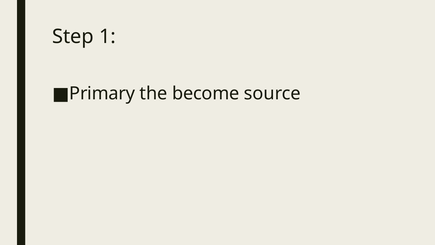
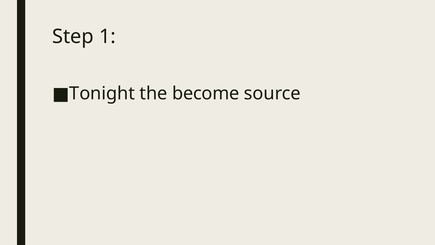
Primary: Primary -> Tonight (102, 94)
